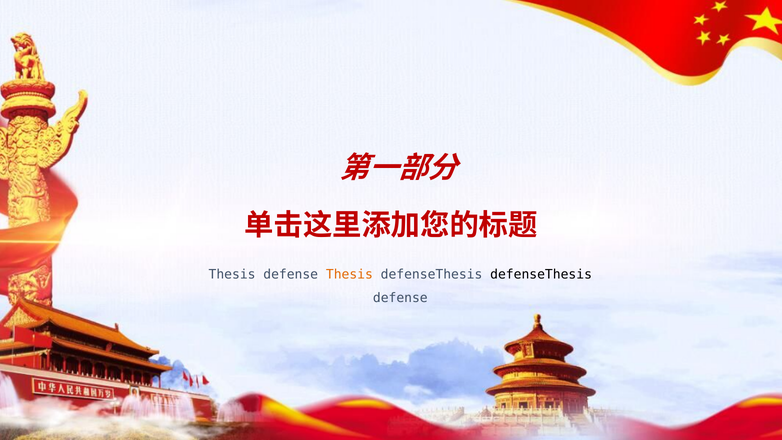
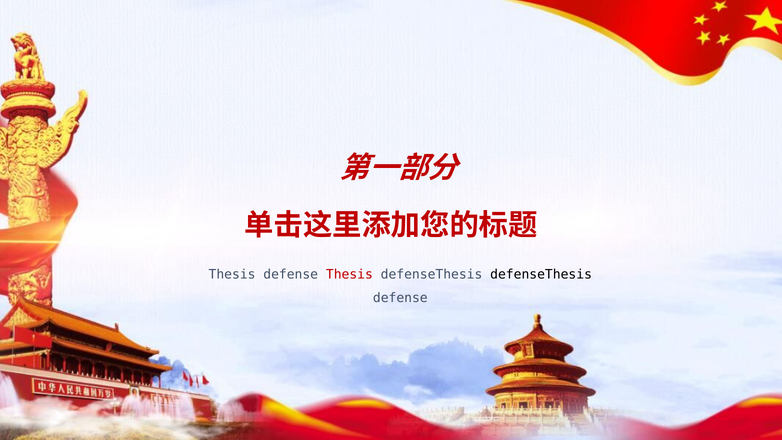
Thesis colour: orange -> red (349, 274)
